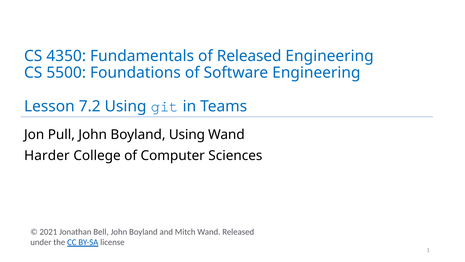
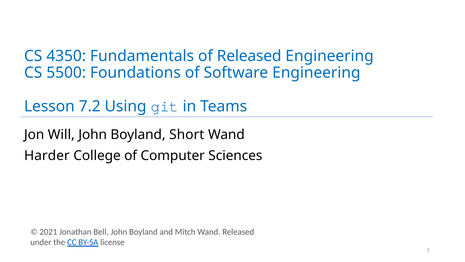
Pull: Pull -> Will (61, 134)
Boyland Using: Using -> Short (187, 134)
